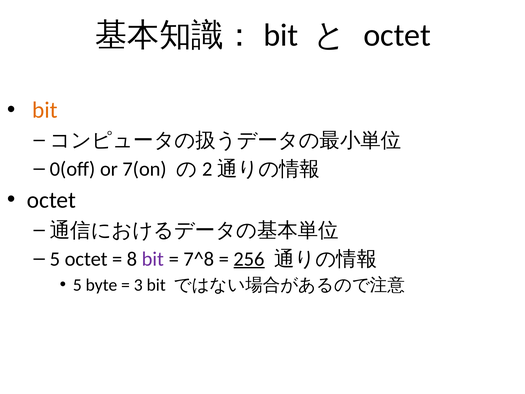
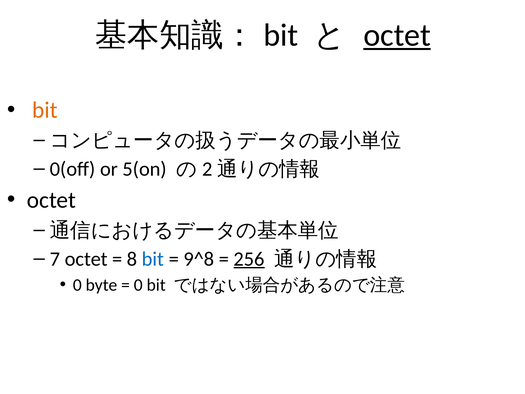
octet underline: none -> present (397, 35)
7(on: 7(on -> 5(on (145, 169)
5: 5 -> 7 (55, 259)
bit colour: purple -> blue (153, 259)
7^8: 7^8 -> 9^8 (199, 259)
5: 5 -> 0 (77, 285)
3: 3 -> 0 (138, 285)
